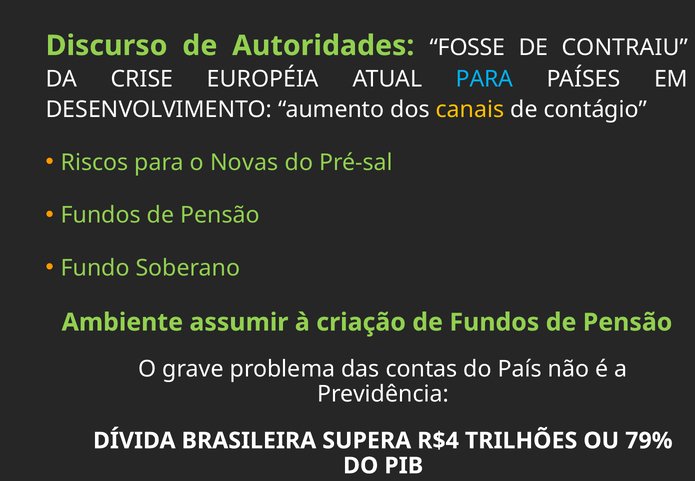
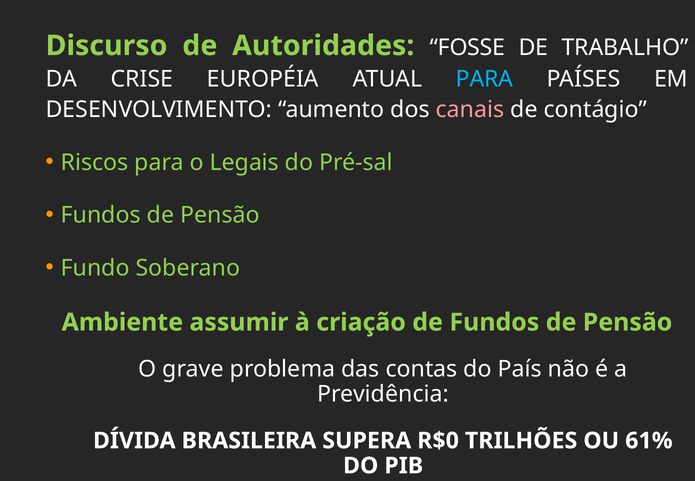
CONTRAIU: CONTRAIU -> TRABALHO (625, 47)
canais colour: yellow -> pink (470, 110)
Novas: Novas -> Legais (244, 163)
R$4: R$4 -> R$0 (438, 441)
79%: 79% -> 61% (649, 441)
